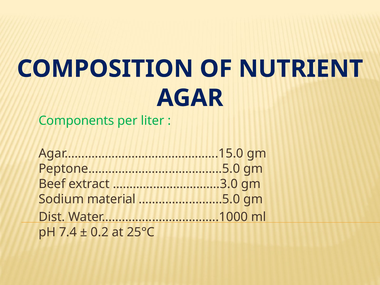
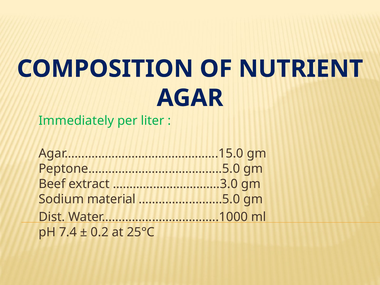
Components: Components -> Immediately (76, 121)
